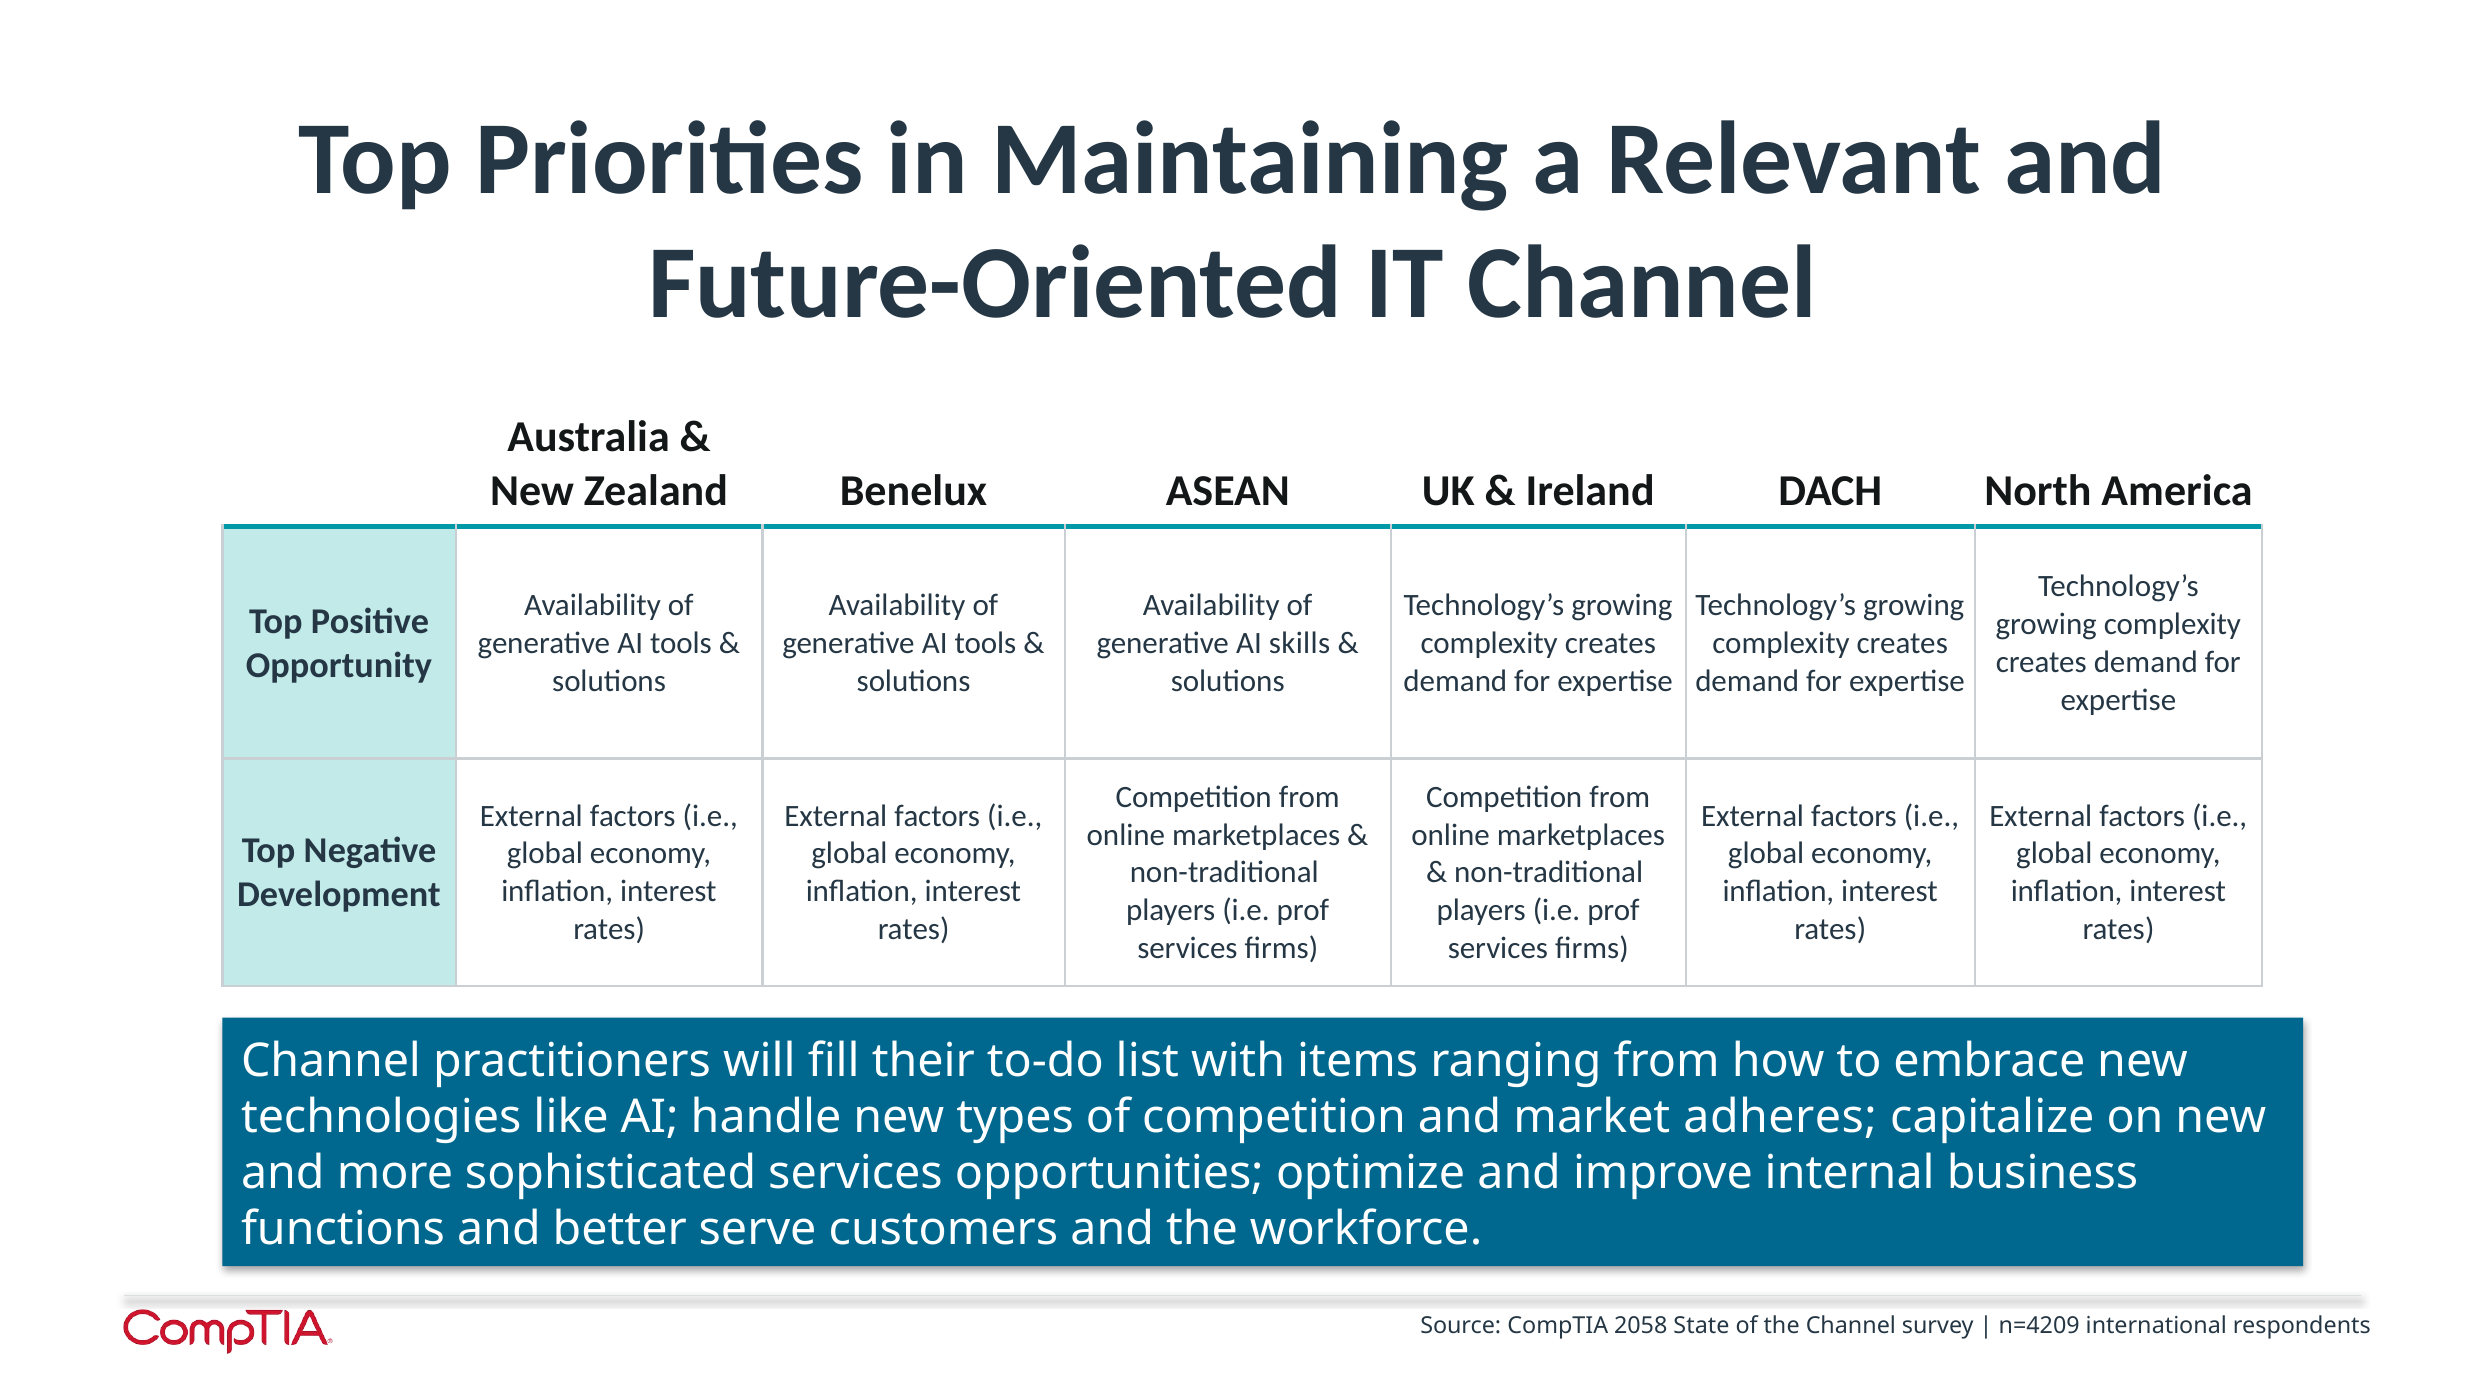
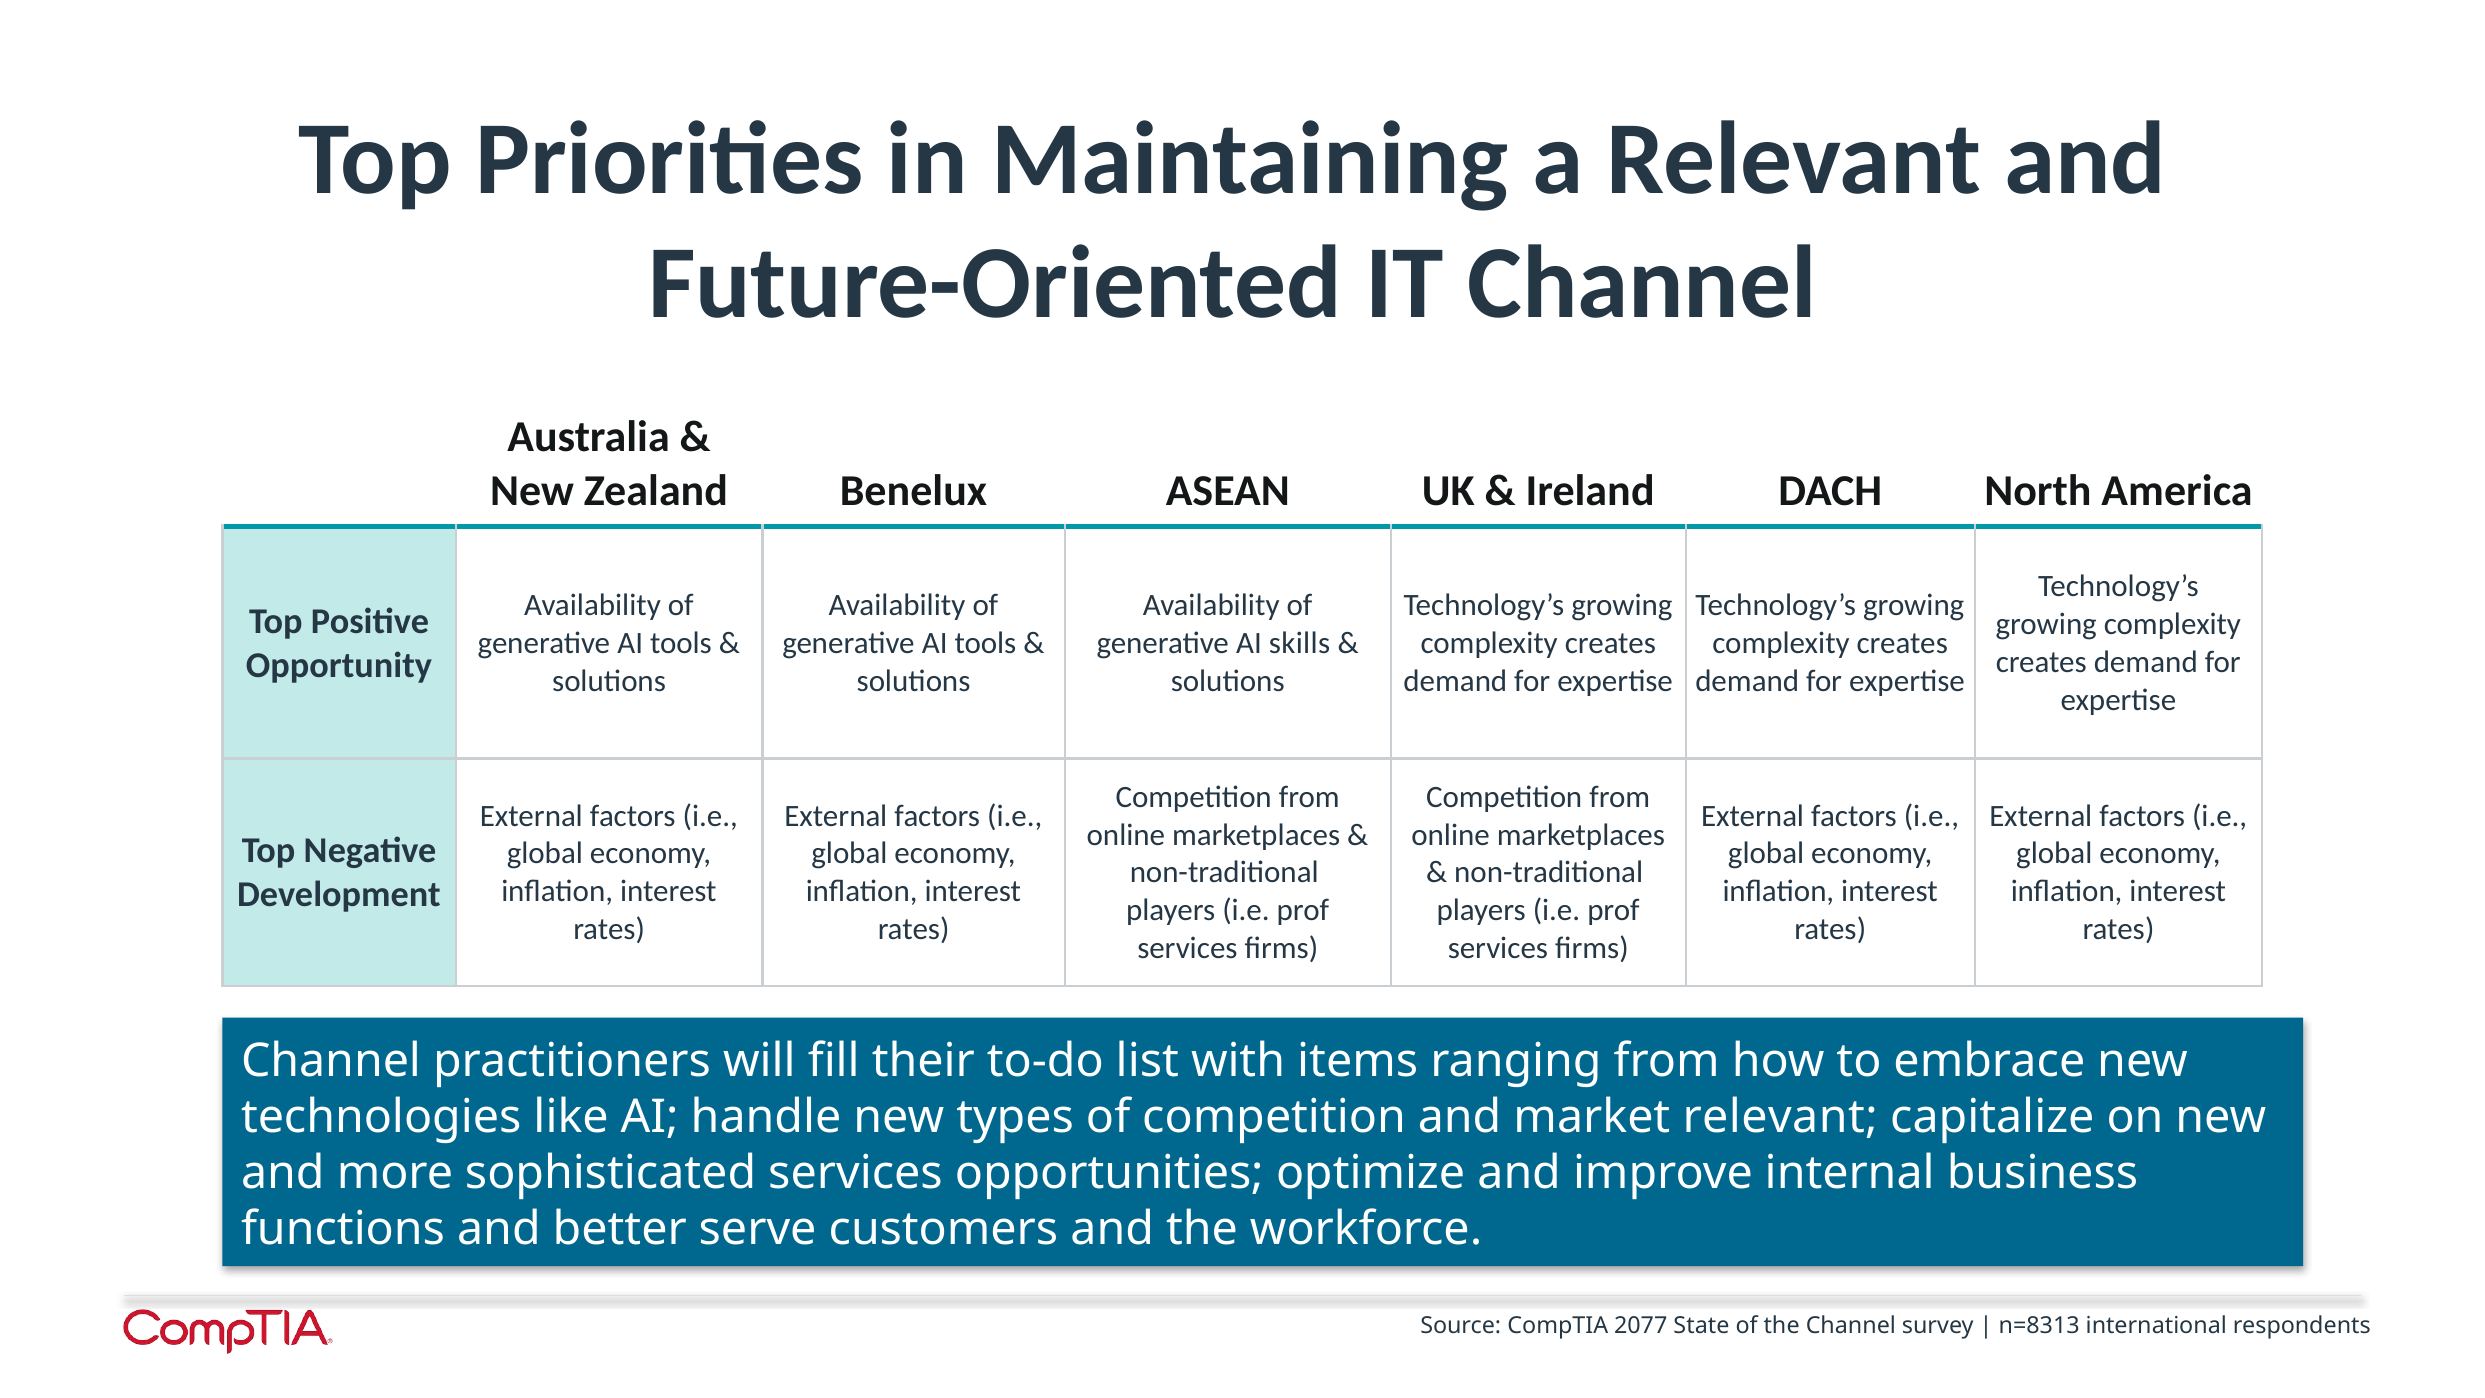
market adheres: adheres -> relevant (1780, 1117)
2058: 2058 -> 2077 (1641, 1325)
n=4209: n=4209 -> n=8313 (2039, 1325)
